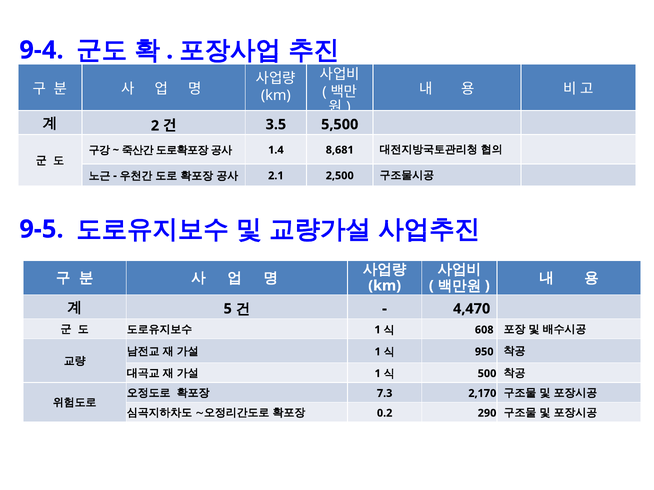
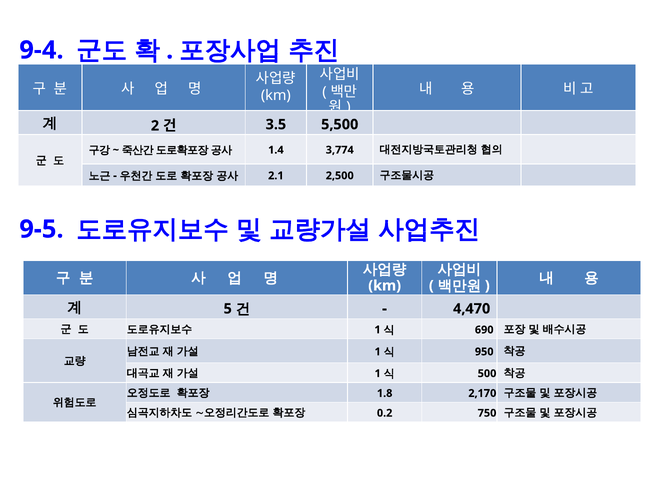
8,681: 8,681 -> 3,774 (340, 150)
608: 608 -> 690 (484, 330)
7.3: 7.3 -> 1.8 (385, 394)
290: 290 -> 750 (487, 413)
